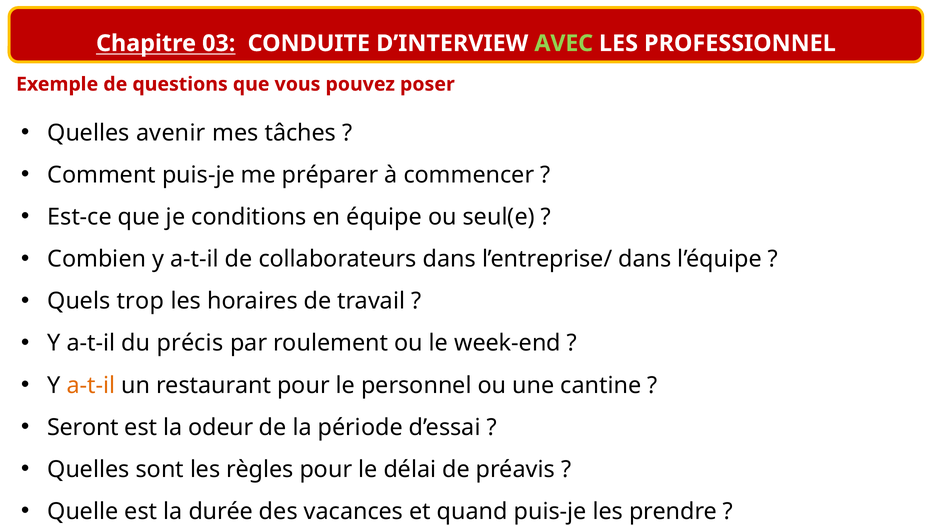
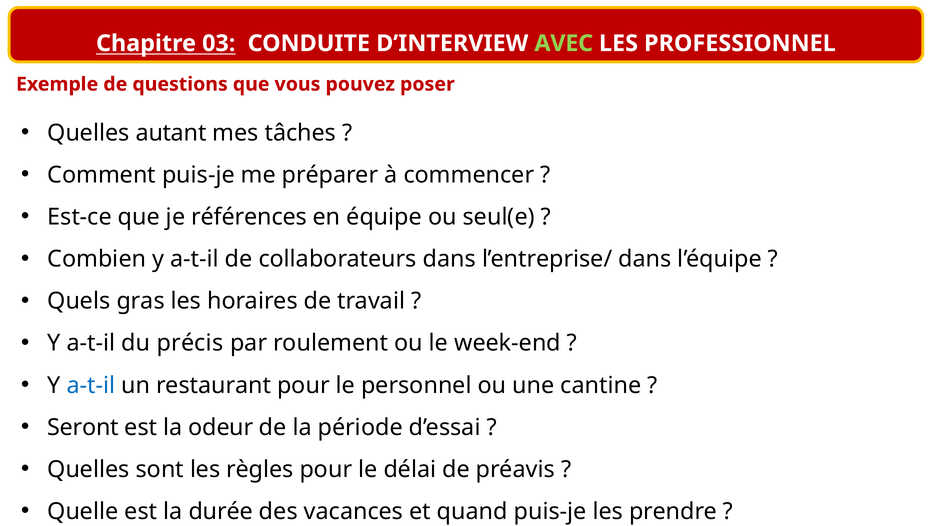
avenir: avenir -> autant (171, 133)
conditions: conditions -> références (249, 217)
trop: trop -> gras (141, 301)
a-t-il colour: orange -> blue (91, 385)
